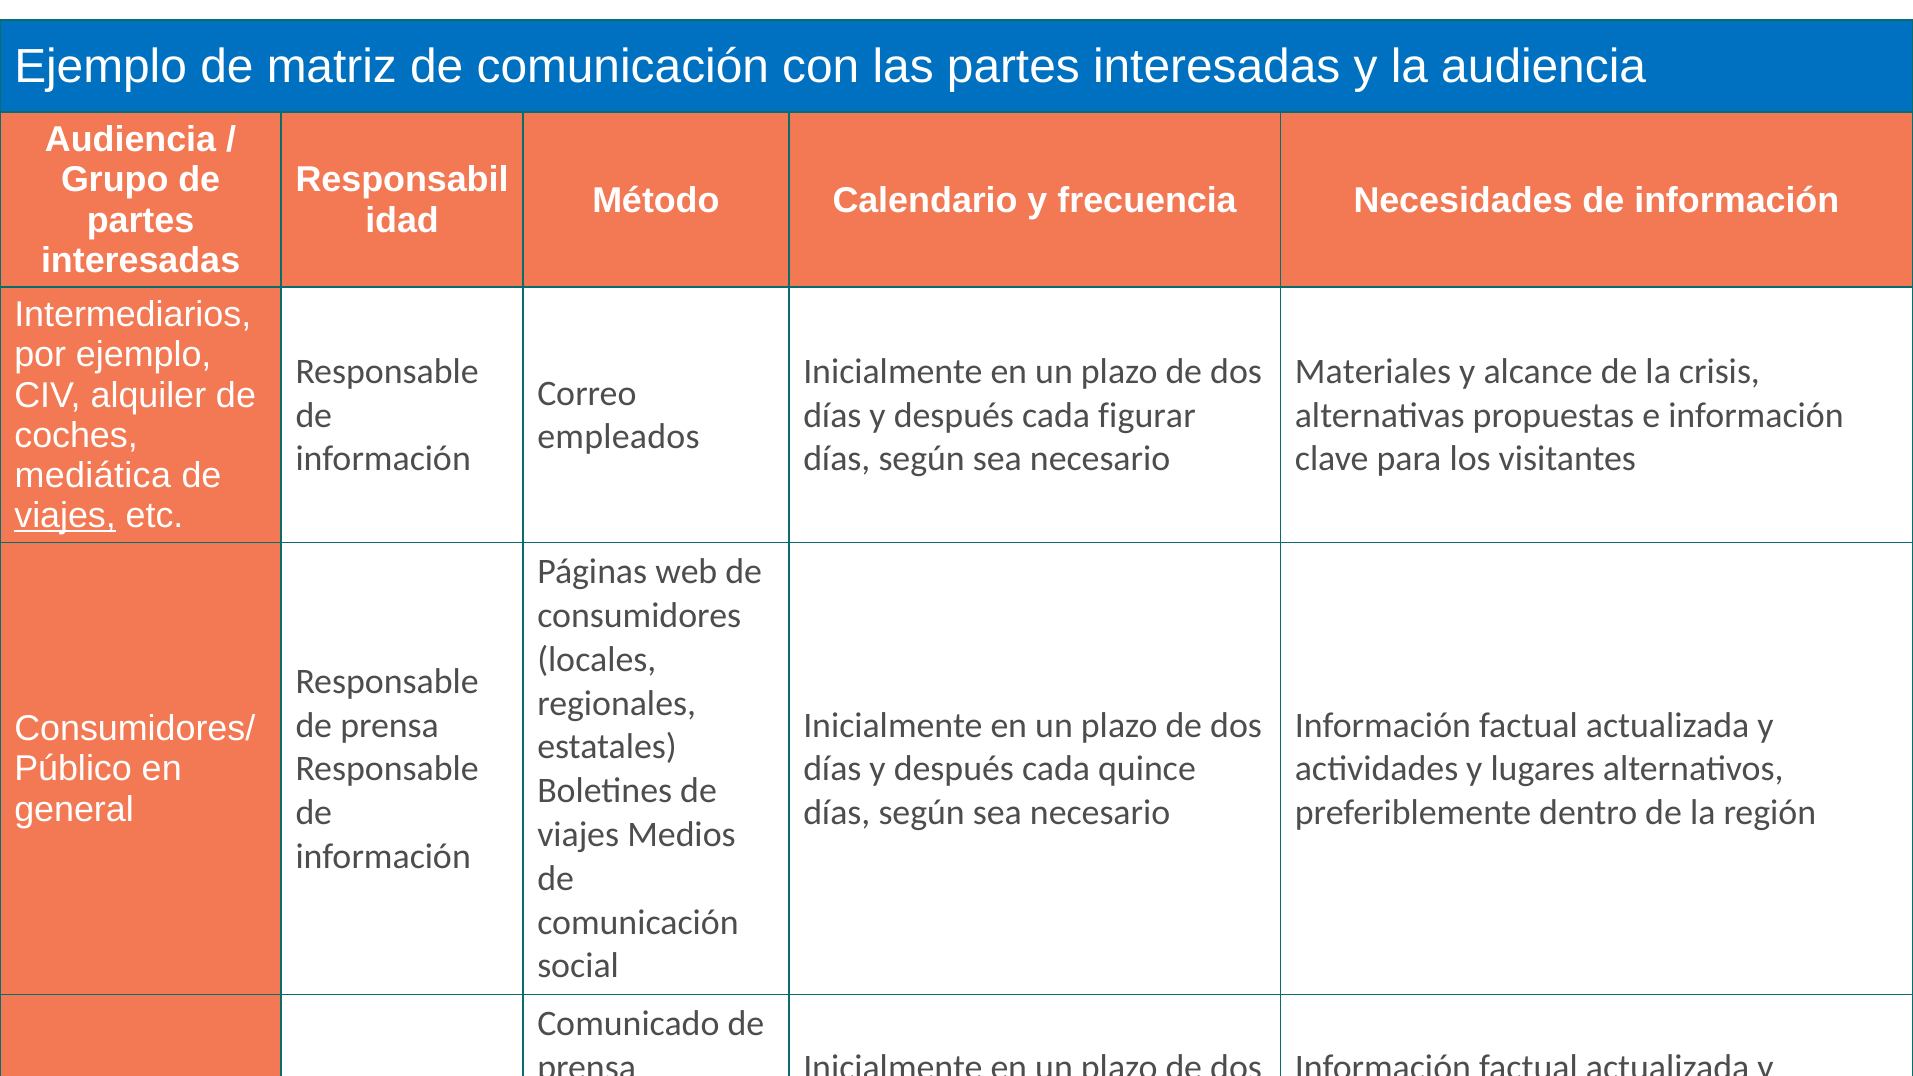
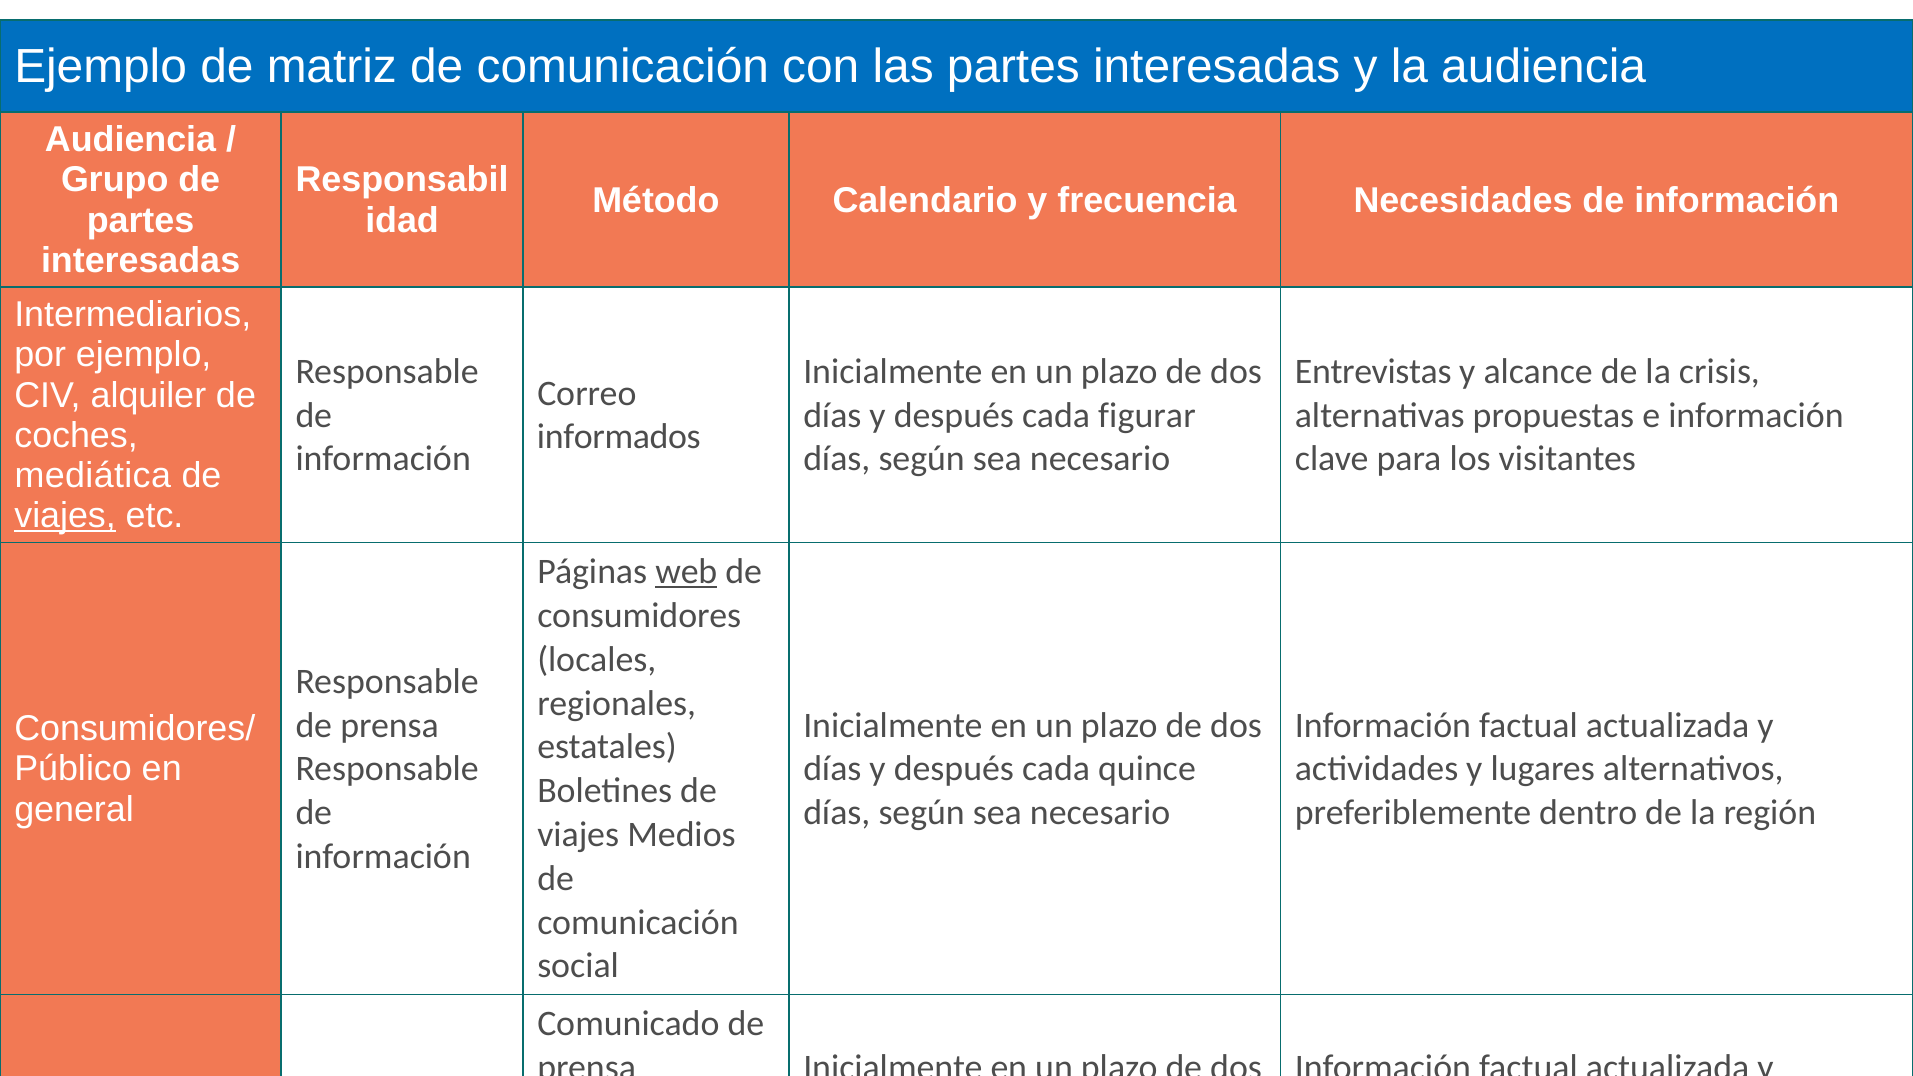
Materiales: Materiales -> Entrevistas (1373, 371)
empleados: empleados -> informados (619, 437)
web underline: none -> present (686, 572)
